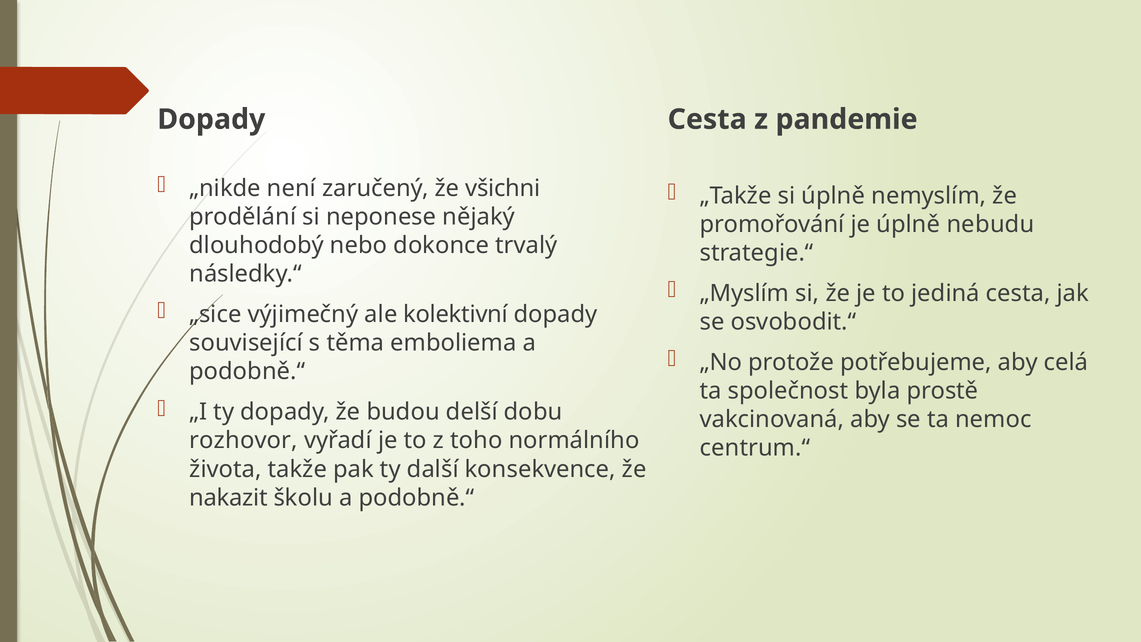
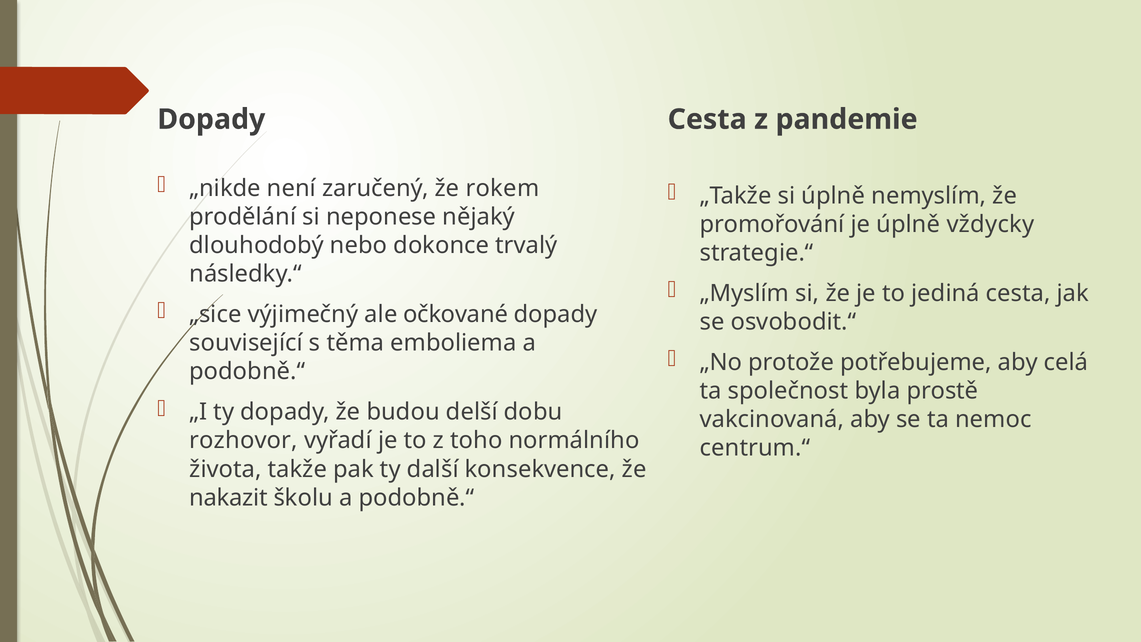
všichni: všichni -> rokem (503, 188)
nebudu: nebudu -> vždycky (991, 224)
kolektivní: kolektivní -> očkované (456, 314)
